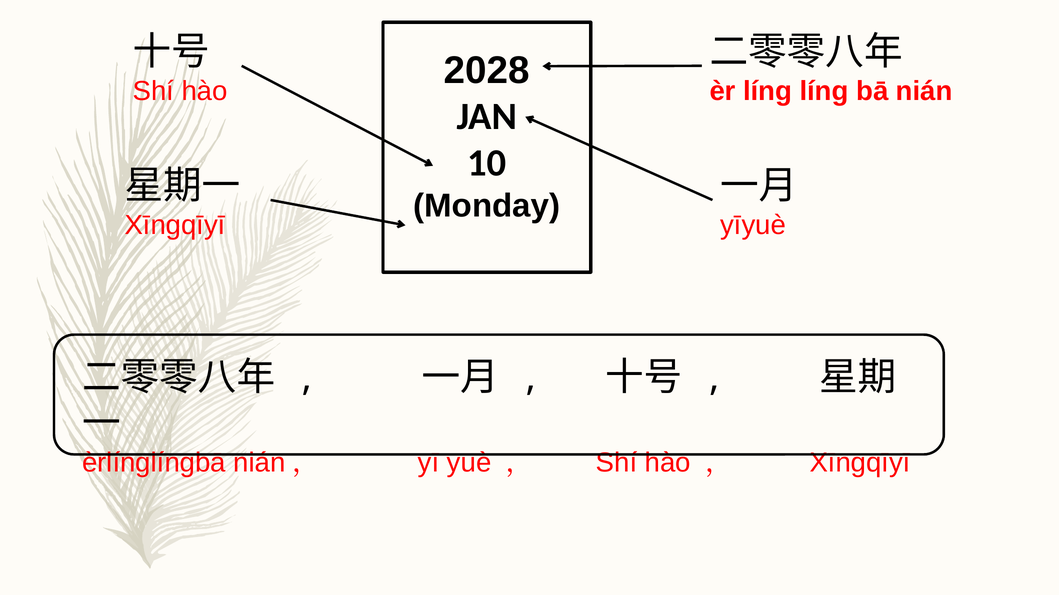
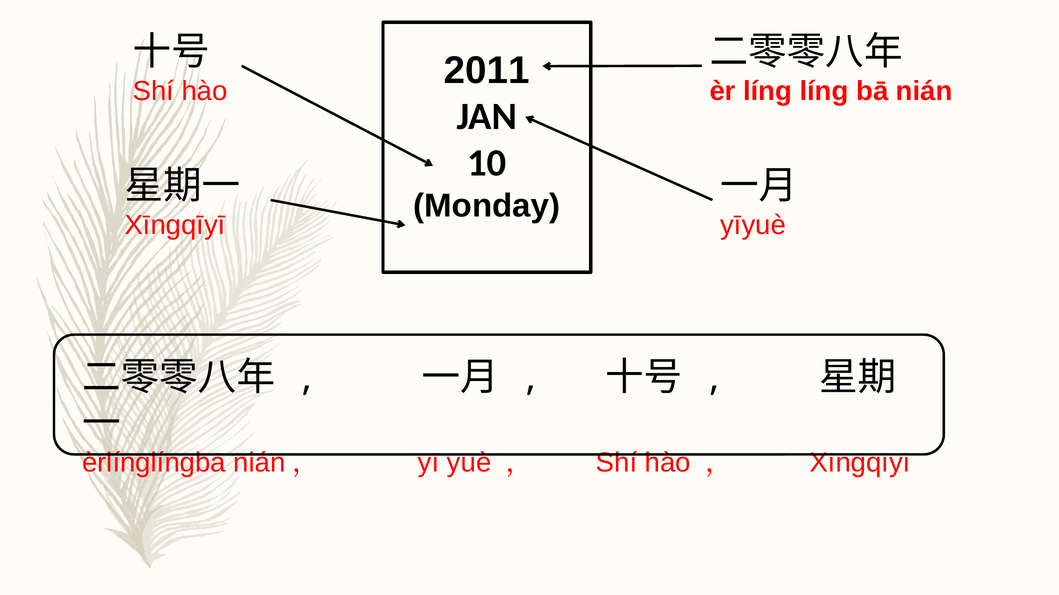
2028: 2028 -> 2011 (487, 71)
